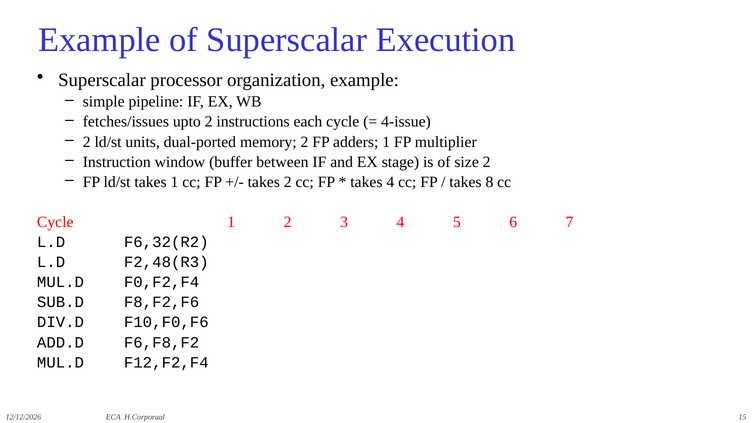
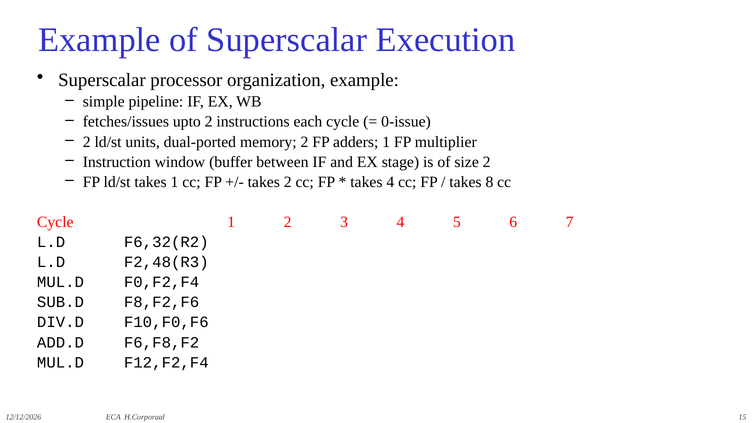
4-issue: 4-issue -> 0-issue (406, 122)
